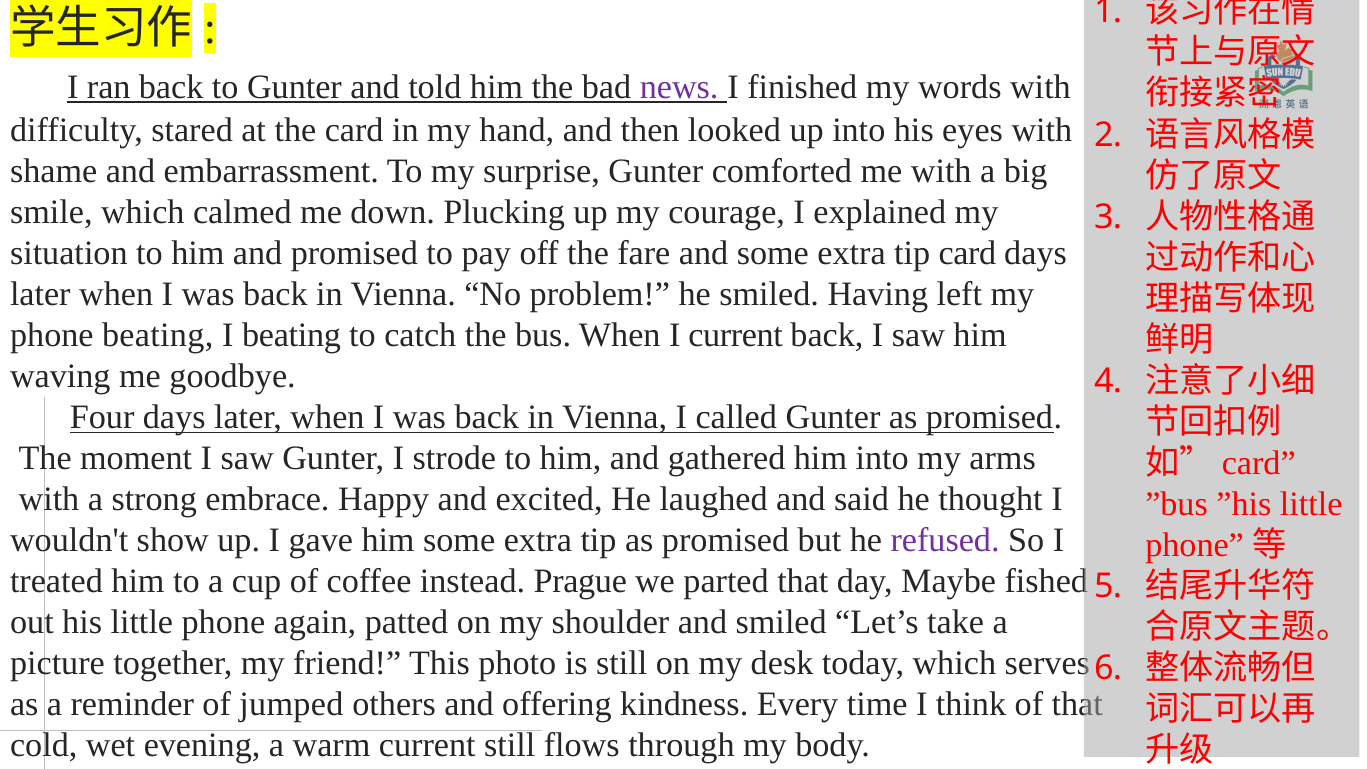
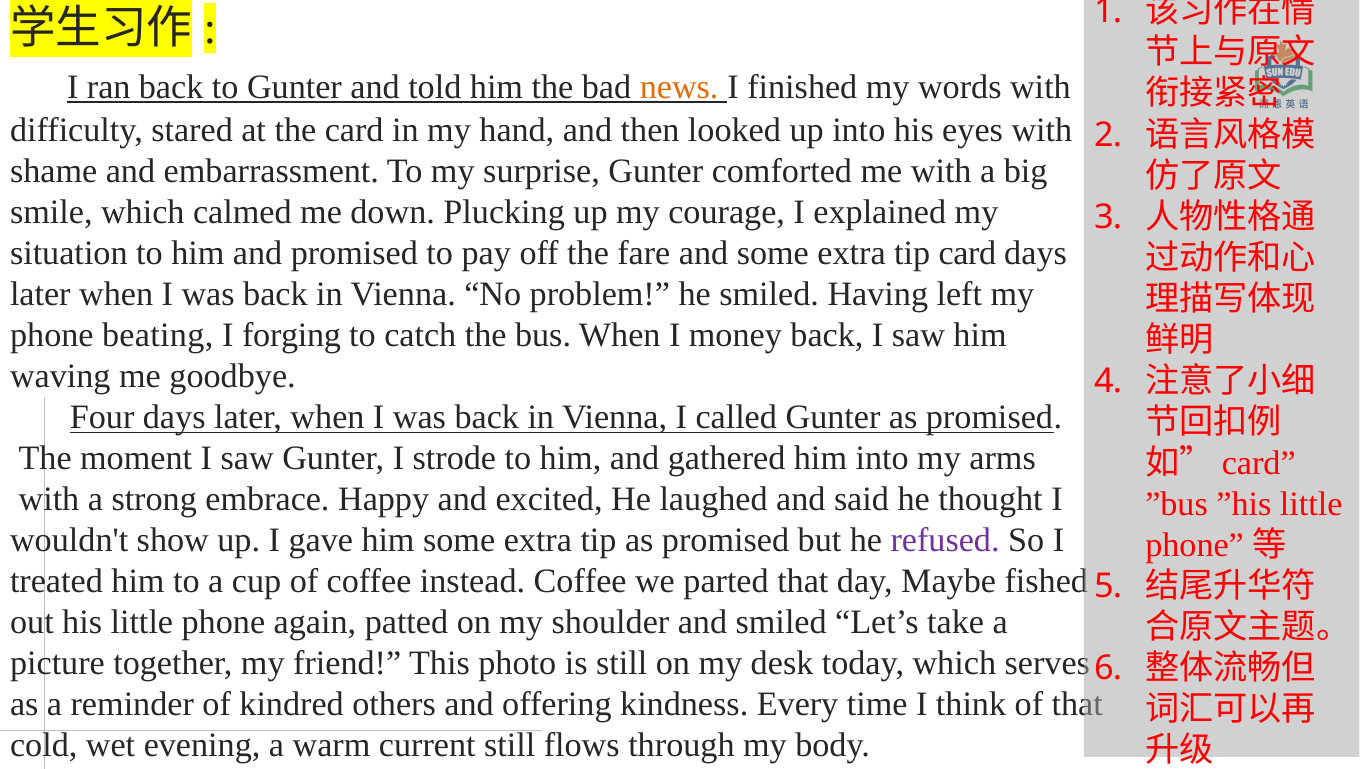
news colour: purple -> orange (679, 87)
I beating: beating -> forging (292, 335)
I current: current -> money (735, 335)
instead Prague: Prague -> Coffee (580, 581)
jumped: jumped -> kindred (292, 704)
